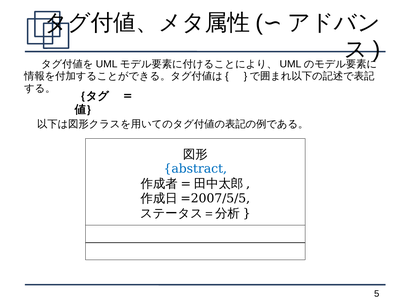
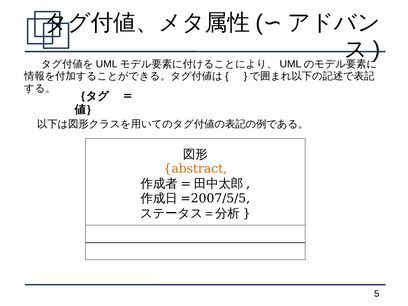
abstract colour: blue -> orange (195, 169)
